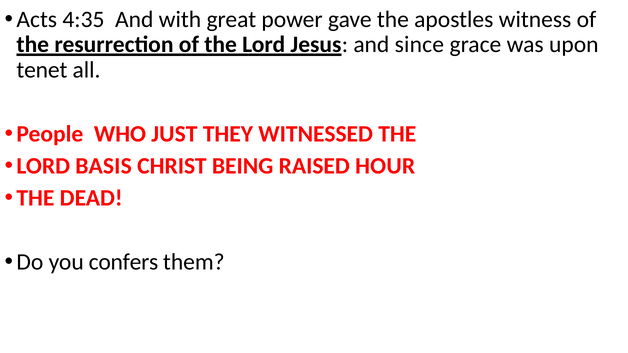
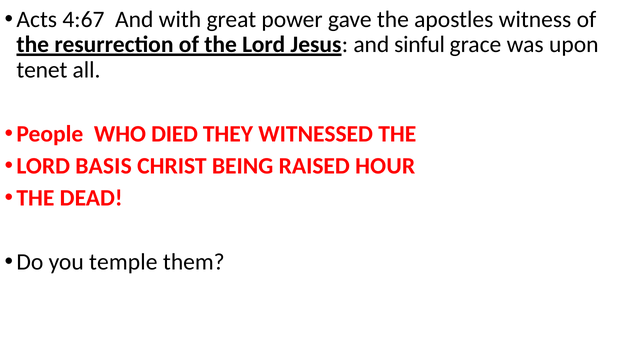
4:35: 4:35 -> 4:67 (83, 19)
since: since -> sinful (420, 45)
JUST: JUST -> DIED (175, 134)
confers: confers -> temple (123, 262)
